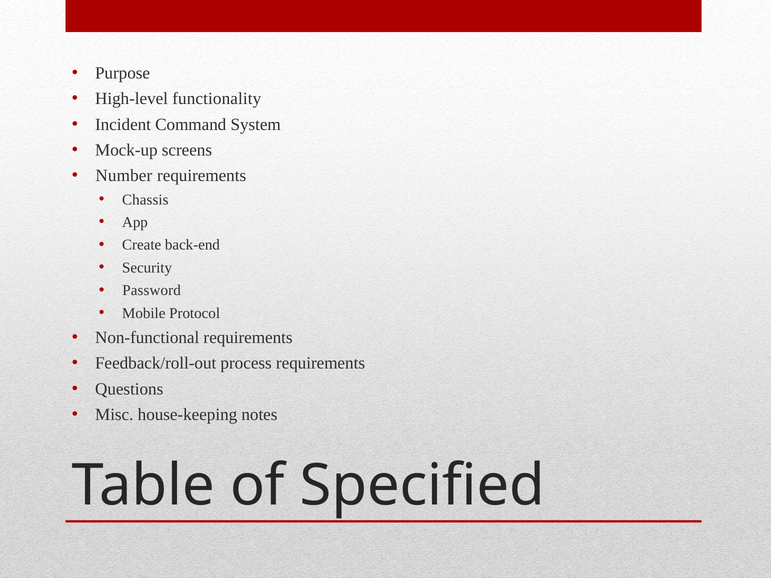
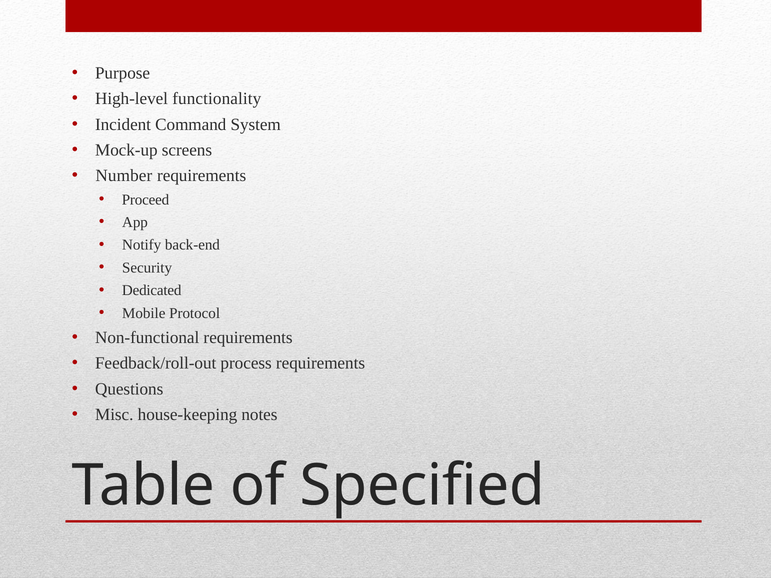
Chassis: Chassis -> Proceed (145, 200)
Create: Create -> Notify (142, 245)
Password: Password -> Dedicated (152, 290)
